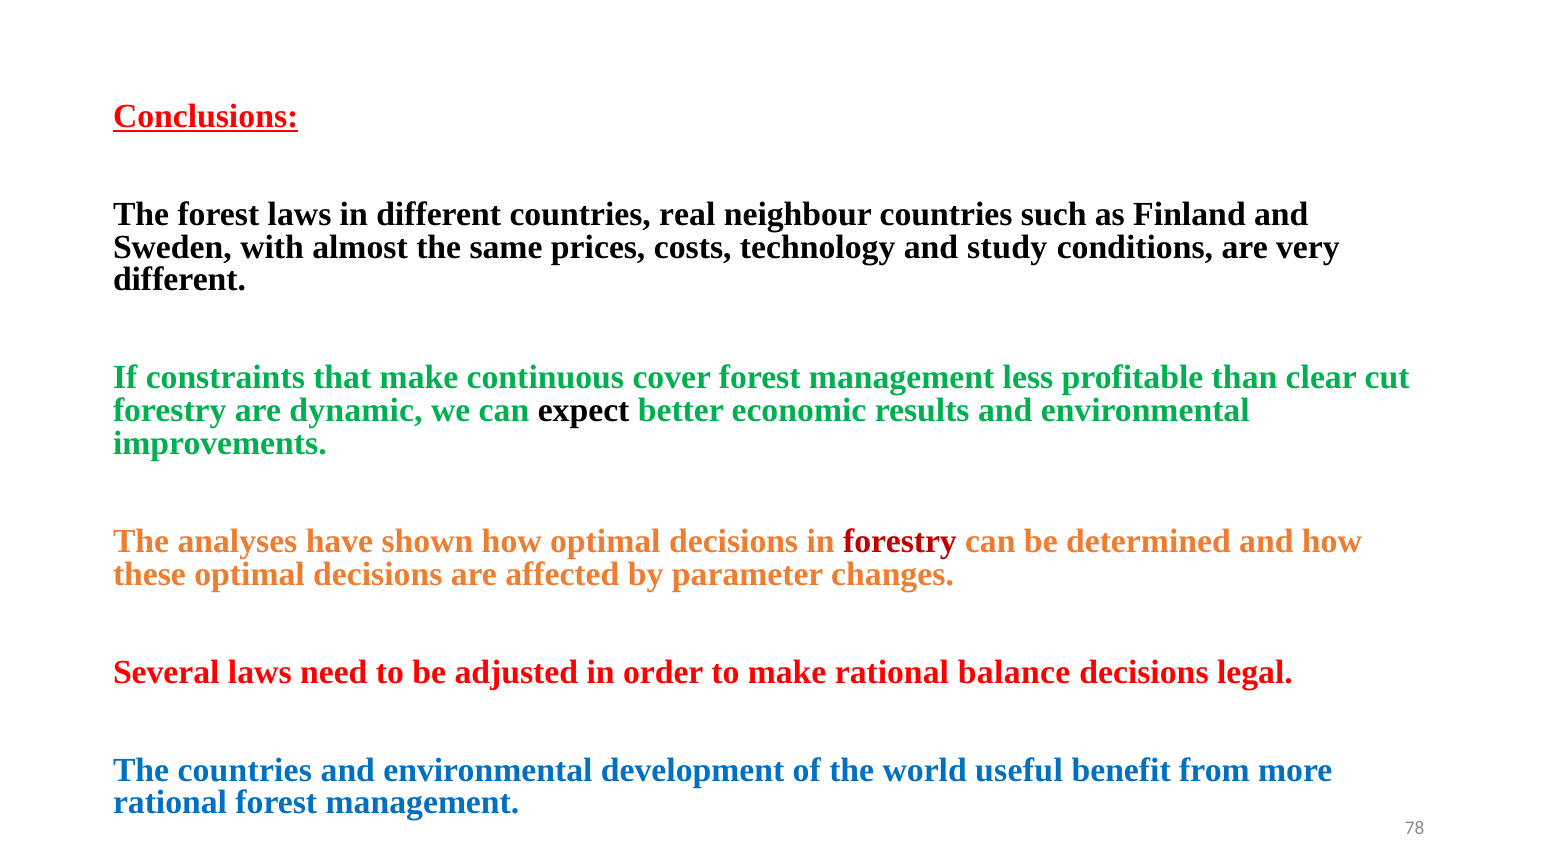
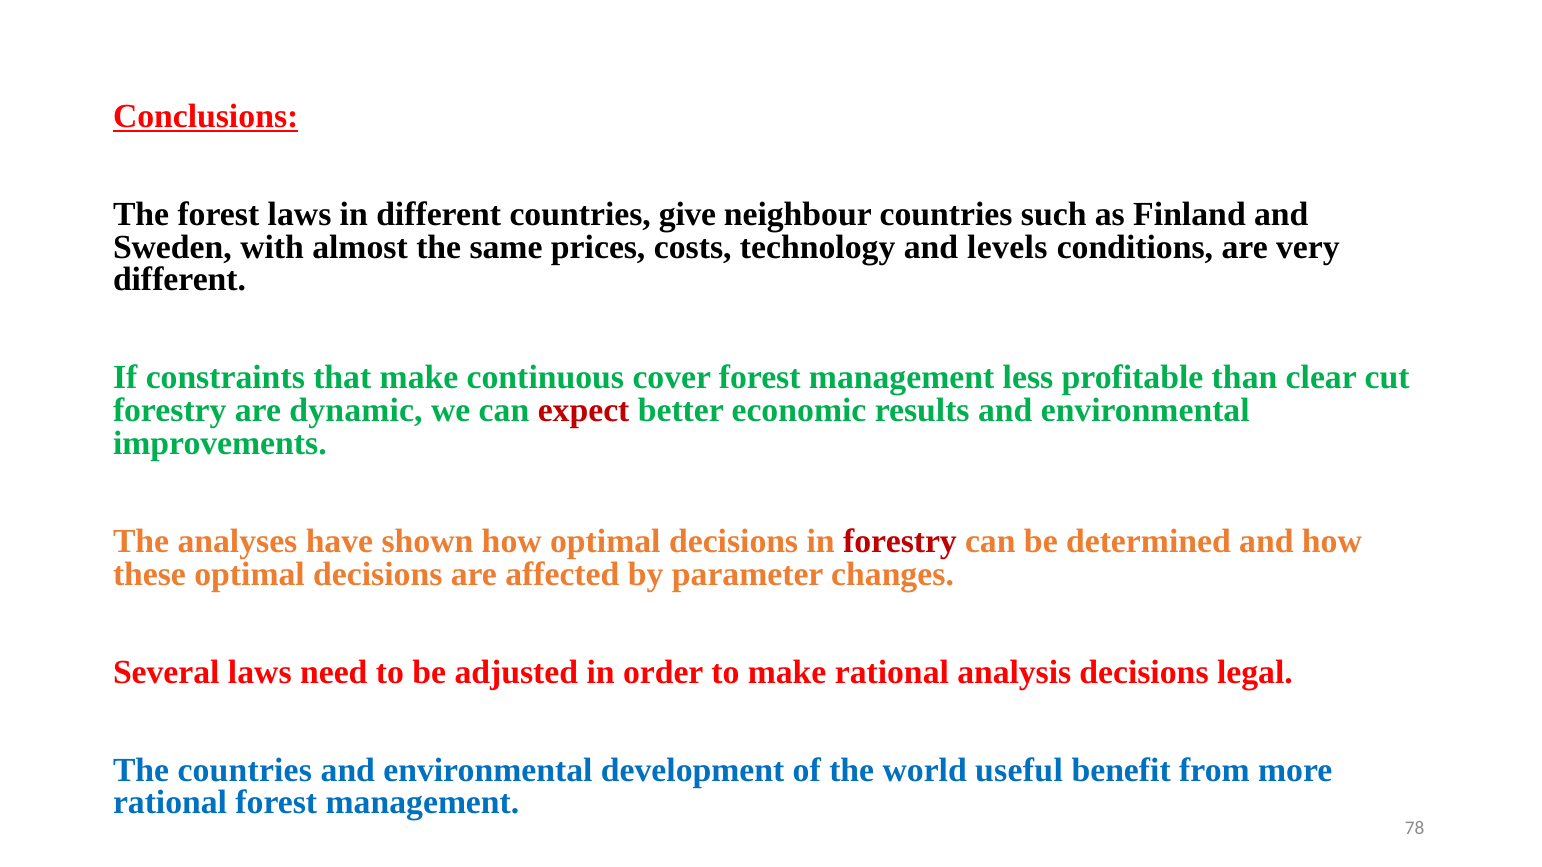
real: real -> give (687, 214)
study: study -> levels (1007, 247)
expect colour: black -> red (584, 411)
balance: balance -> analysis (1014, 672)
